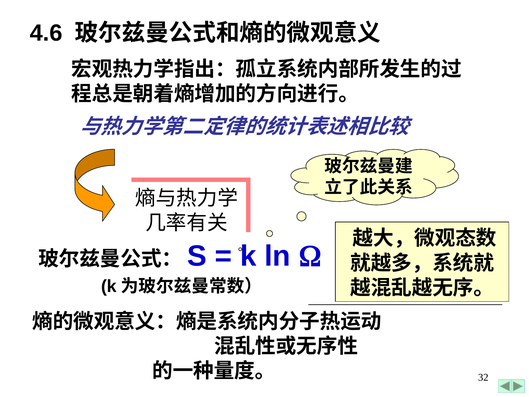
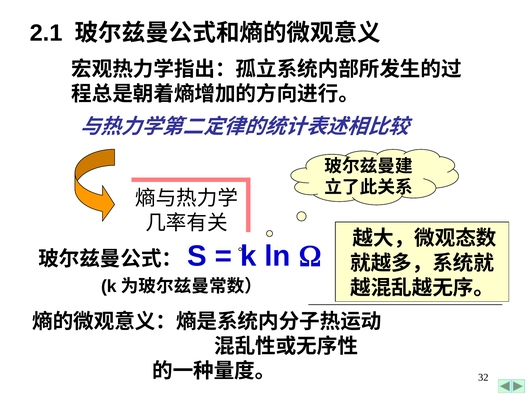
4.6: 4.6 -> 2.1 (46, 33)
